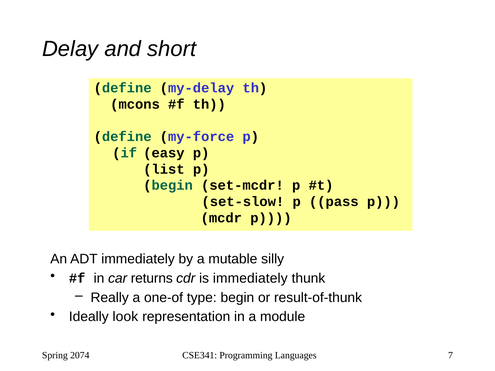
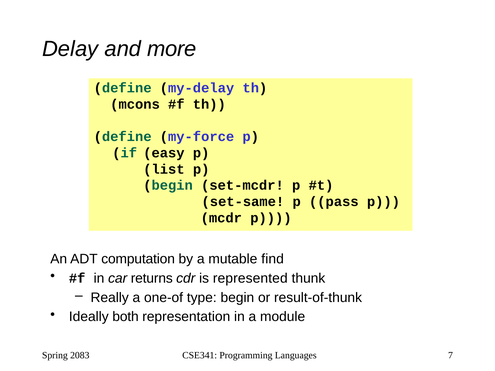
short: short -> more (172, 49)
set-slow: set-slow -> set-same (243, 202)
ADT immediately: immediately -> computation (138, 259)
silly: silly -> find (273, 259)
is immediately: immediately -> represented (250, 278)
look: look -> both (126, 317)
2074: 2074 -> 2083 (80, 355)
